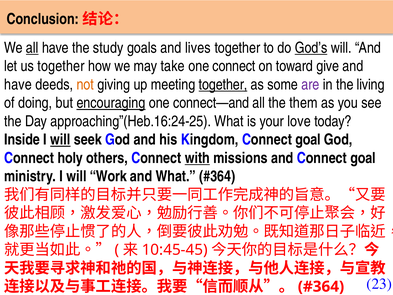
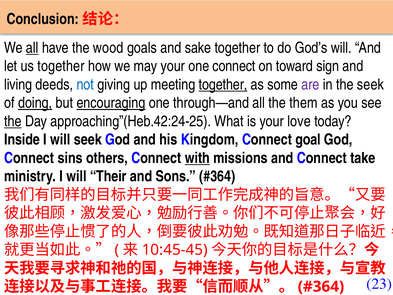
study: study -> wood (108, 48)
lives: lives -> sake (198, 48)
God’s underline: present -> none (311, 48)
may take: take -> your (173, 66)
give: give -> sign (328, 66)
have: have -> living (18, 84)
not colour: orange -> blue (85, 84)
the living: living -> seek (370, 84)
doing underline: none -> present (35, 103)
connect—and: connect—and -> through—and (211, 103)
the underline: none -> present (13, 121)
approaching”(Heb.16:24-25: approaching”(Heb.16:24-25 -> approaching”(Heb.42:24-25 (131, 121)
will underline: present -> none (60, 140)
holy: holy -> sins (70, 158)
and Connect goal: goal -> take (363, 158)
Work: Work -> Their (108, 176)
and What: What -> Sons (176, 176)
